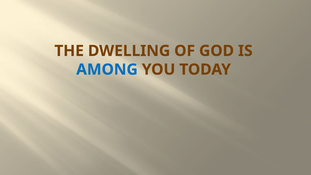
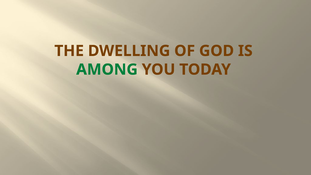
AMONG colour: blue -> green (107, 69)
